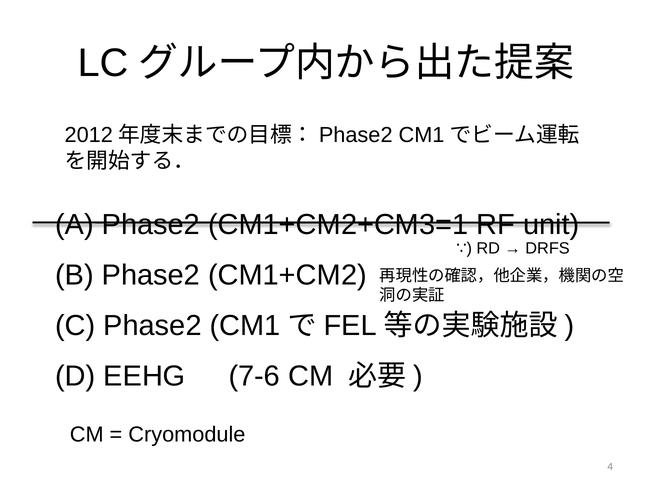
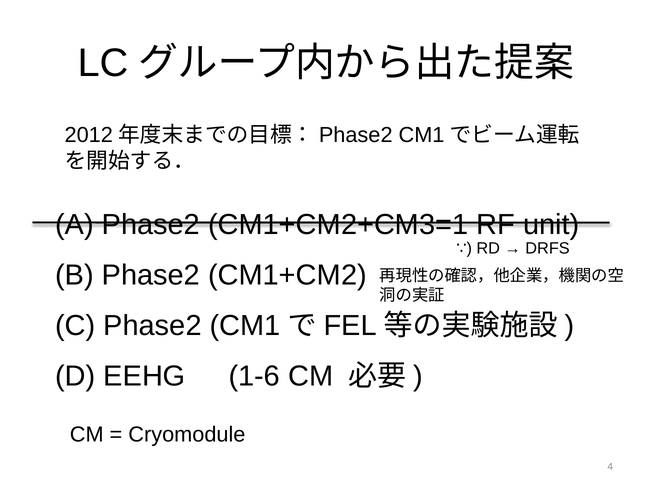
7-6: 7-6 -> 1-6 (254, 376)
